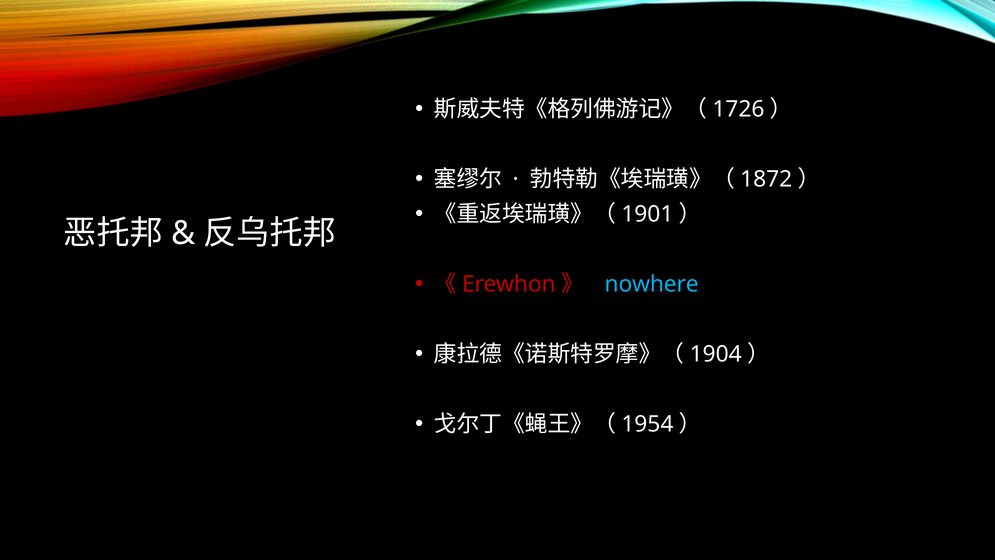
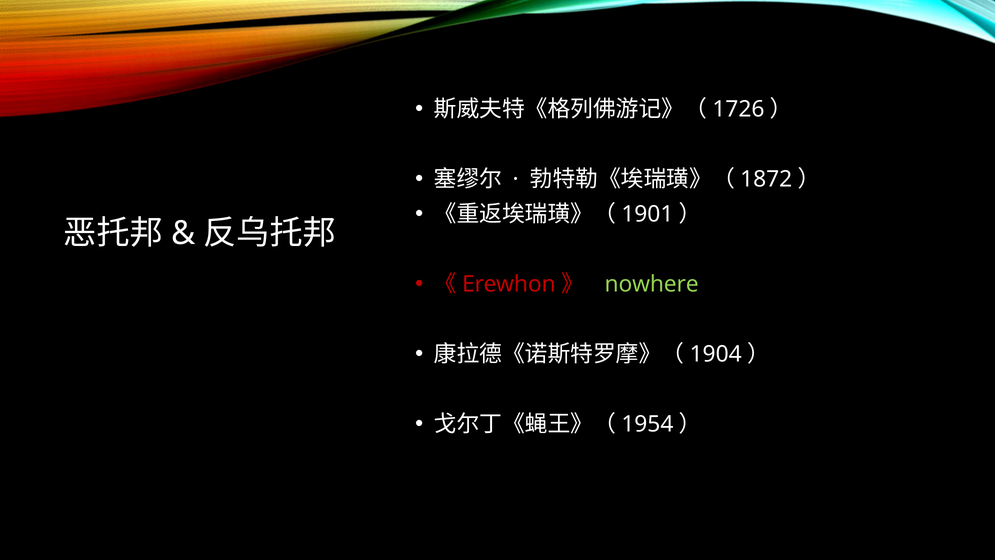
nowhere colour: light blue -> light green (652, 284)
